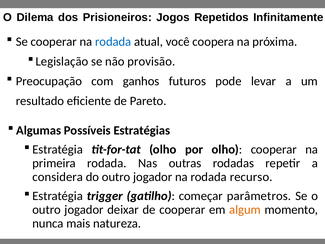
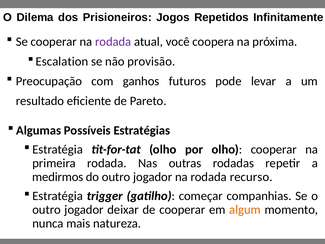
rodada colour: blue -> purple (113, 42)
Legislação: Legislação -> Escalation (62, 61)
considera: considera -> medirmos (58, 177)
parâmetros: parâmetros -> companhias (259, 196)
